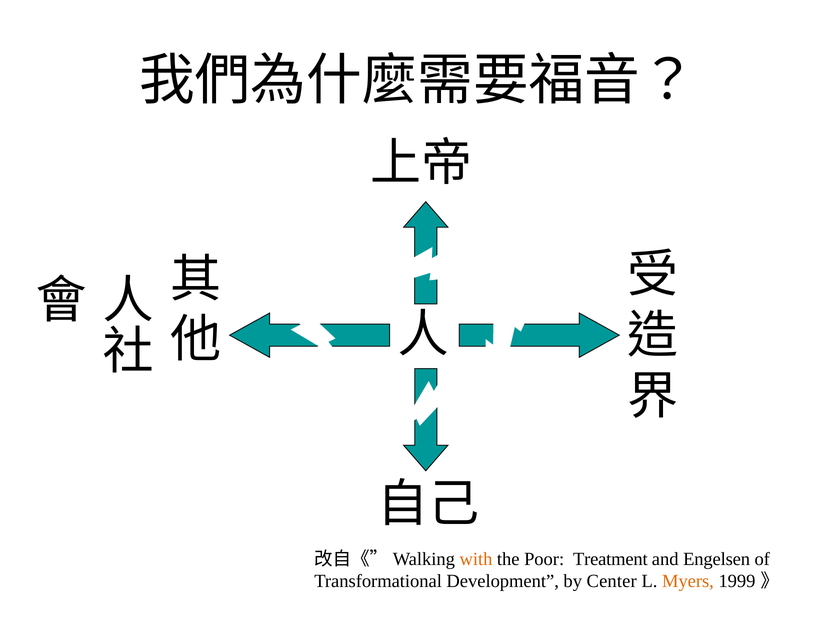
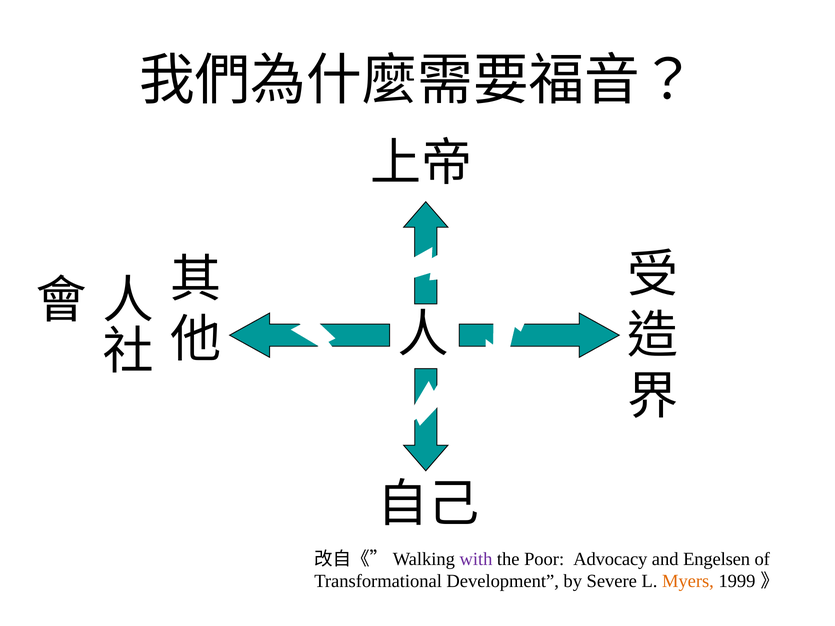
with colour: orange -> purple (476, 559)
Treatment: Treatment -> Advocacy (610, 559)
Center: Center -> Severe (612, 582)
